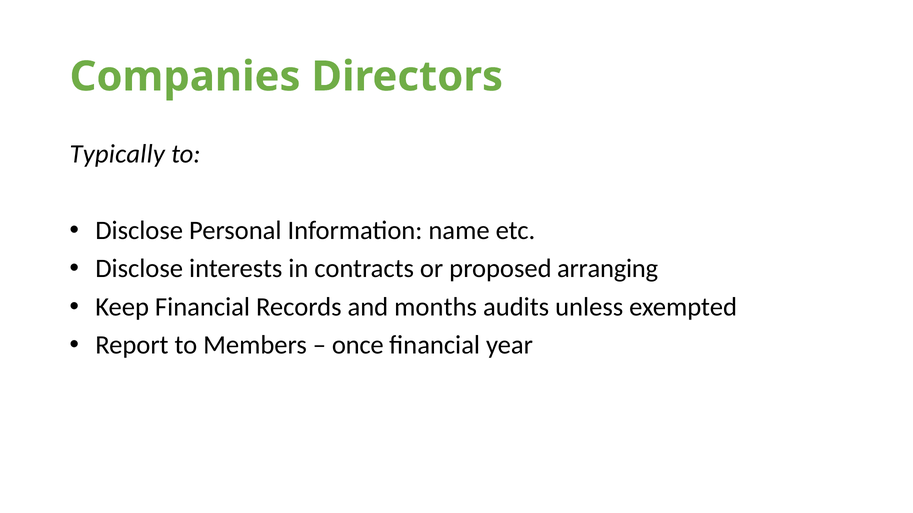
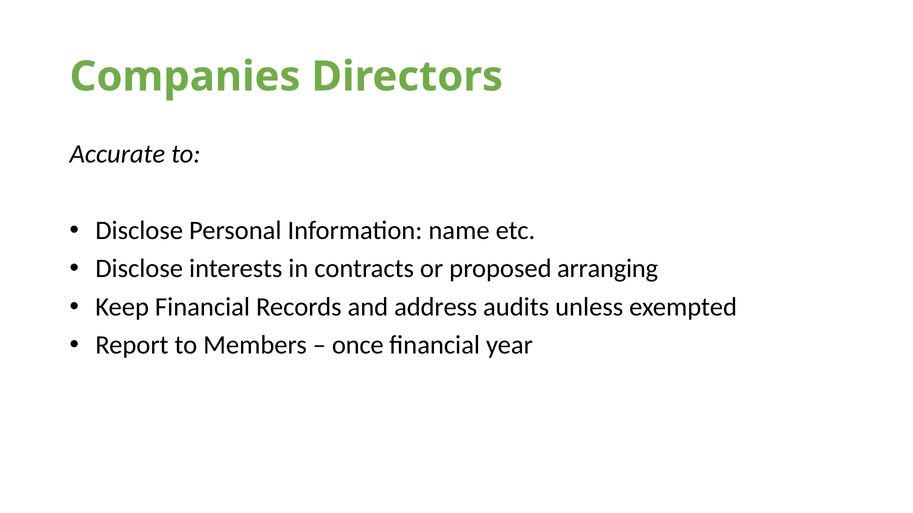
Typically: Typically -> Accurate (117, 154)
months: months -> address (436, 307)
